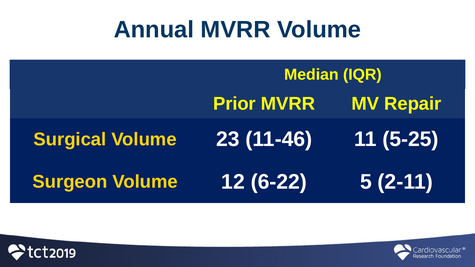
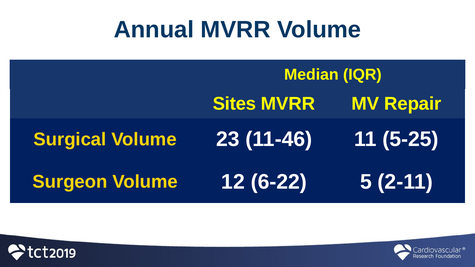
Prior: Prior -> Sites (235, 104)
